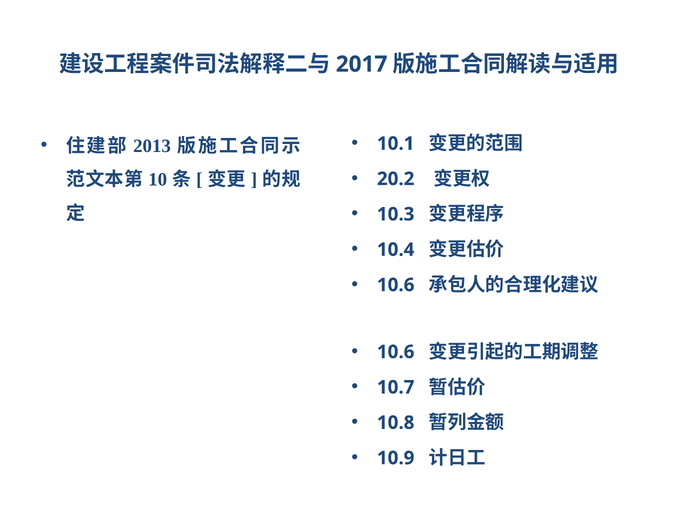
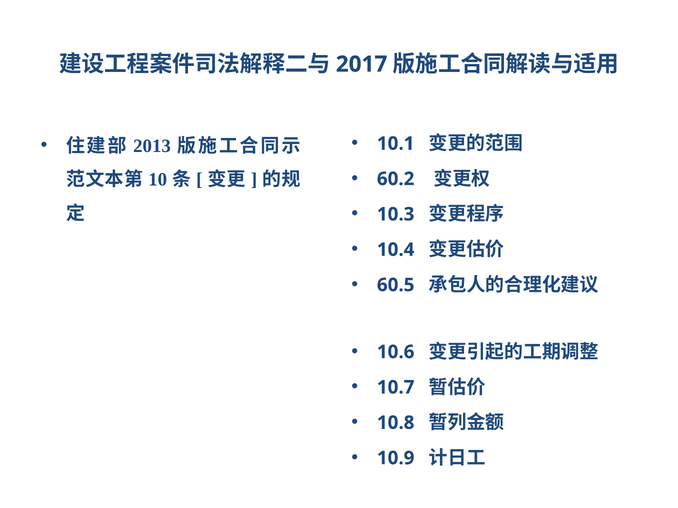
20.2: 20.2 -> 60.2 (396, 179)
10.6: 10.6 -> 60.5 (396, 285)
